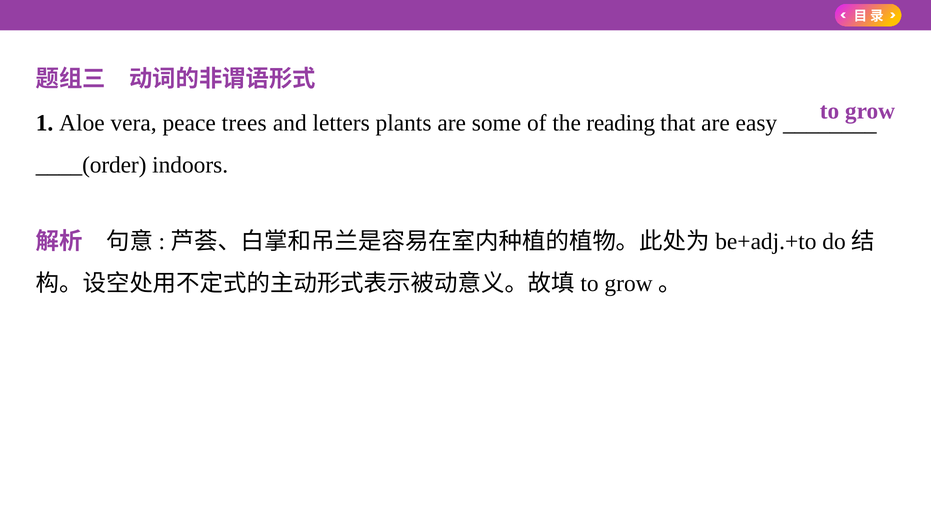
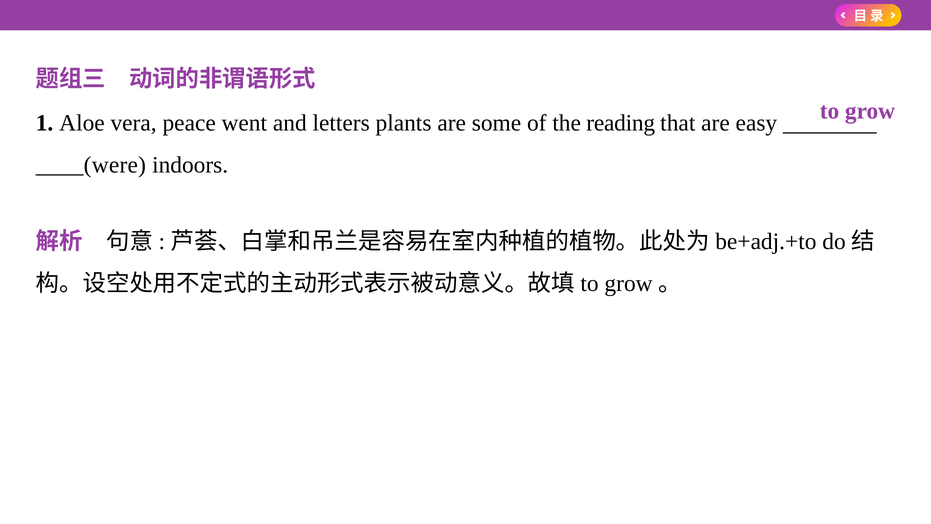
trees: trees -> went (244, 123)
____(order: ____(order -> ____(were (91, 165)
